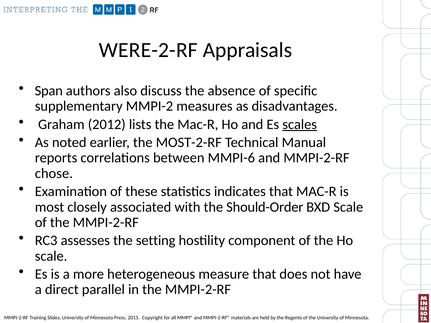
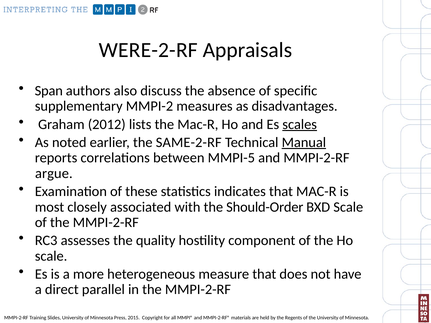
MOST-2-RF: MOST-2-RF -> SAME-2-RF (189, 142)
Manual underline: none -> present (304, 142)
MMPI-6: MMPI-6 -> MMPI-5 (231, 158)
chose: chose -> argue (54, 174)
setting: setting -> quality (156, 241)
